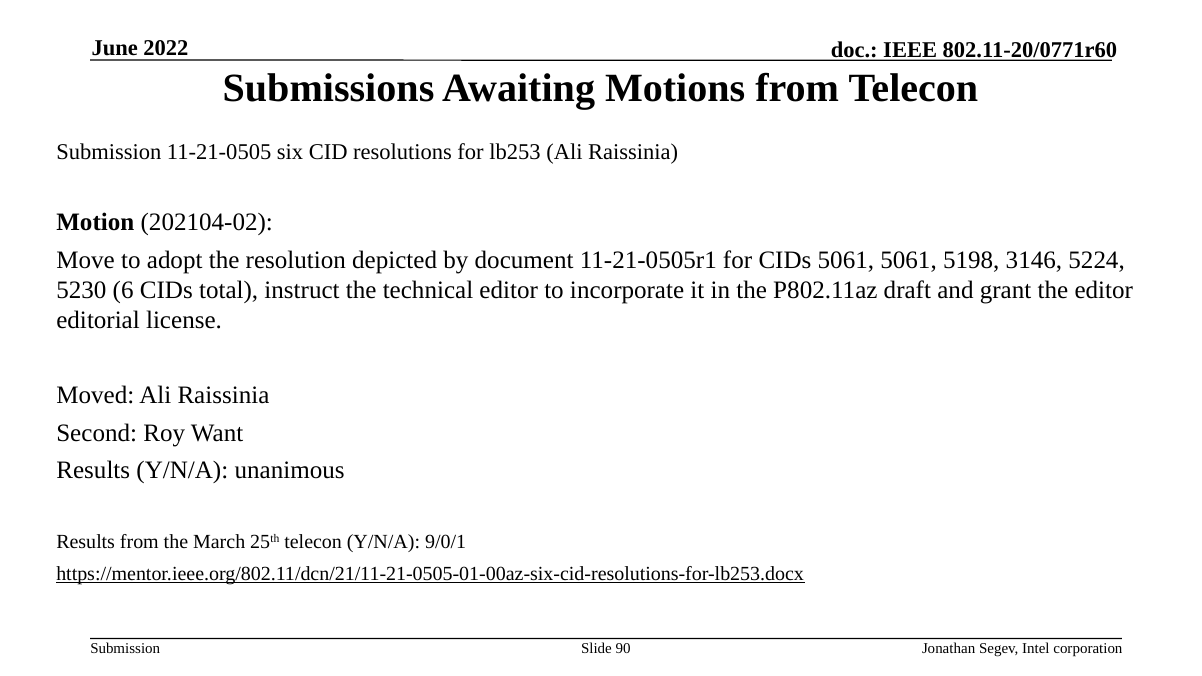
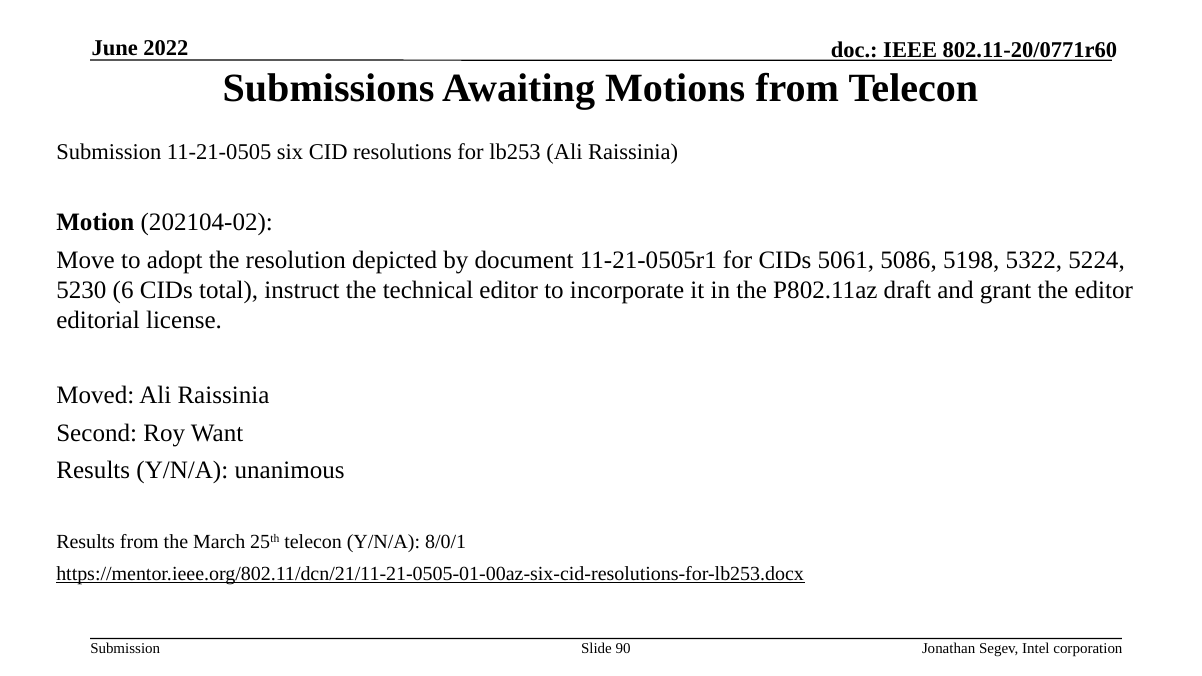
5061 5061: 5061 -> 5086 (909, 260)
3146: 3146 -> 5322 (1034, 260)
9/0/1: 9/0/1 -> 8/0/1 (446, 542)
